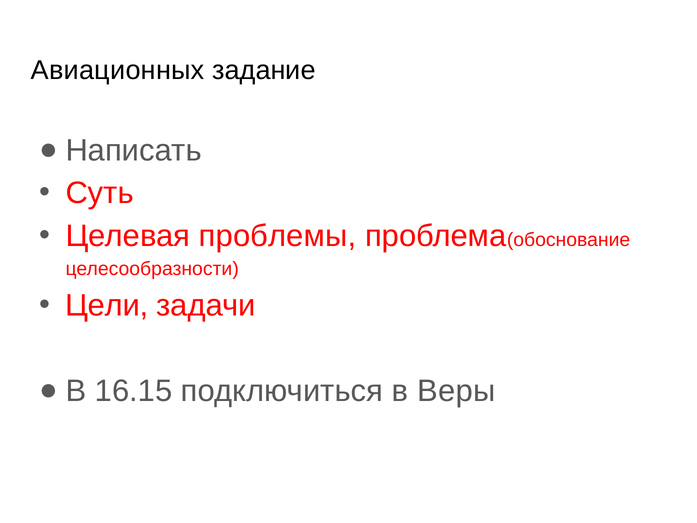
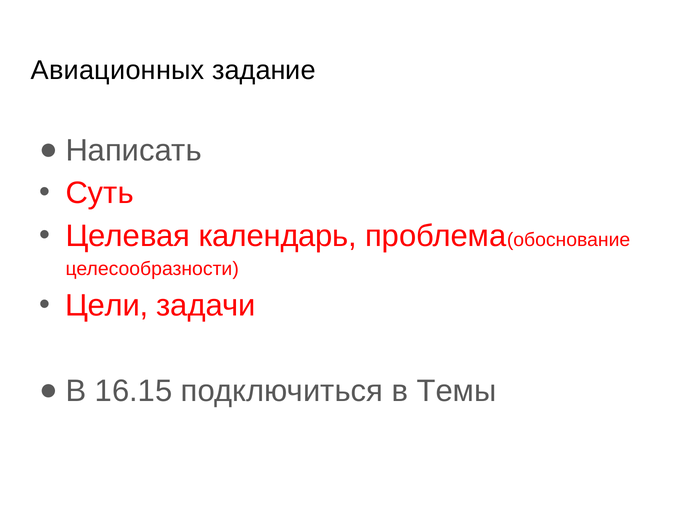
проблемы: проблемы -> календарь (278, 236)
Веры: Веры -> Темы (457, 391)
